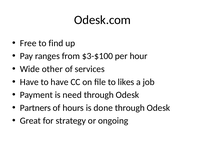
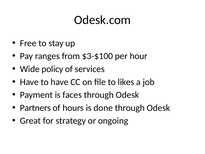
find: find -> stay (56, 43)
other: other -> policy (52, 69)
need: need -> faces (72, 95)
